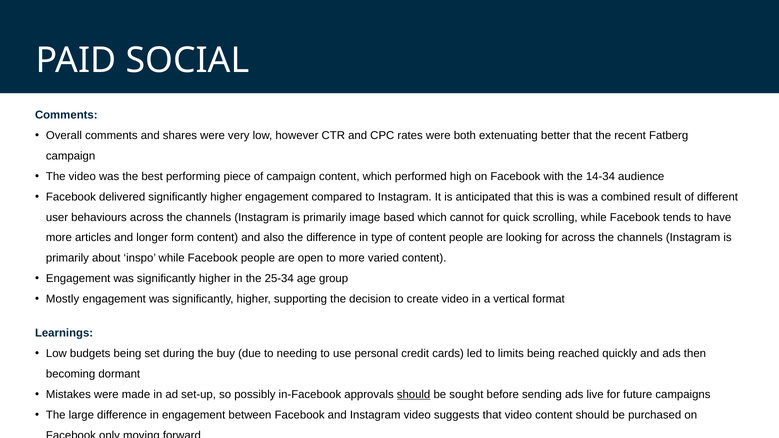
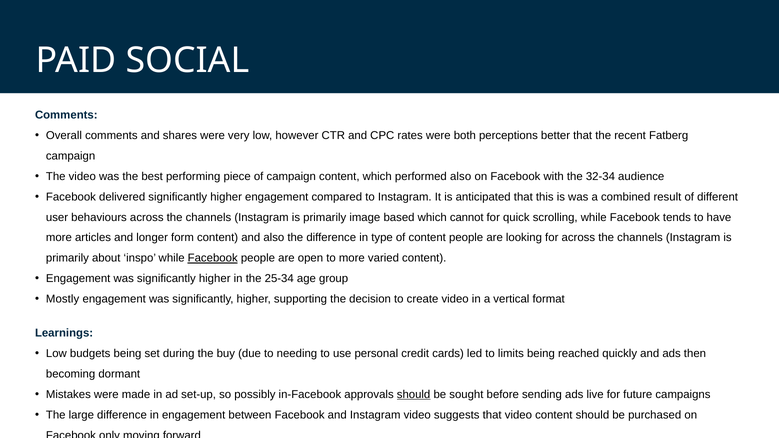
extenuating: extenuating -> perceptions (508, 136)
performed high: high -> also (461, 176)
14-34: 14-34 -> 32-34 (600, 176)
Facebook underline: none -> present (213, 258)
